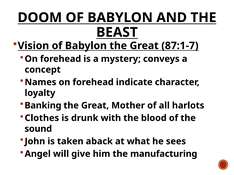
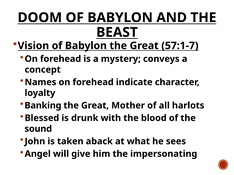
87:1-7: 87:1-7 -> 57:1-7 (180, 46)
Clothes: Clothes -> Blessed (42, 118)
manufacturing: manufacturing -> impersonating (164, 154)
